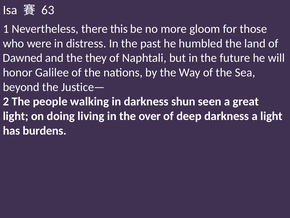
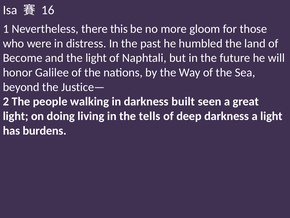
63: 63 -> 16 (48, 10)
Dawned: Dawned -> Become (23, 58)
the they: they -> light (96, 58)
shun: shun -> built (183, 101)
over: over -> tells (150, 116)
